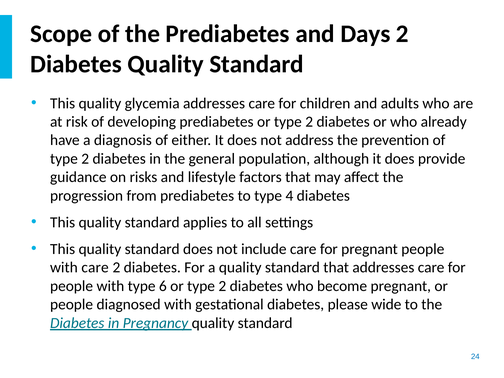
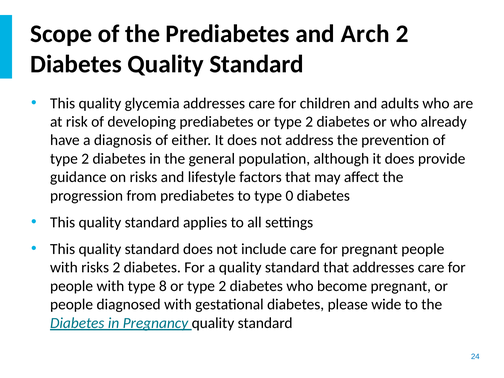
Days: Days -> Arch (365, 34)
4: 4 -> 0 (289, 196)
with care: care -> risks (95, 268)
6: 6 -> 8 (163, 286)
